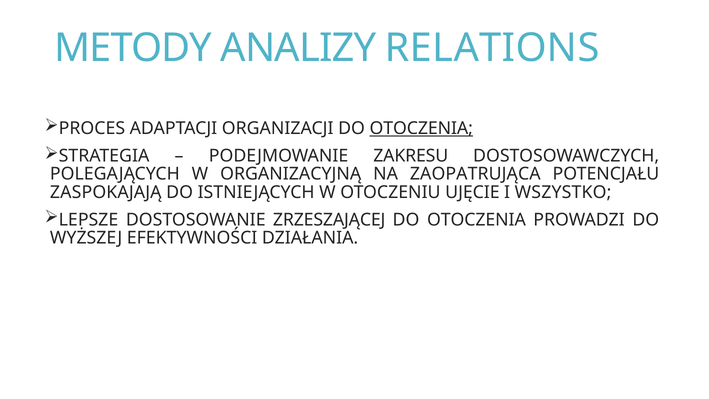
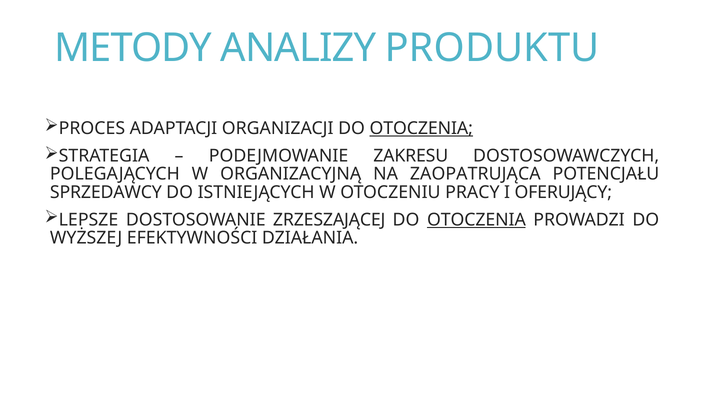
RELATIONS: RELATIONS -> PRODUKTU (492, 48)
ZASPOKAJAJĄ: ZASPOKAJAJĄ -> SPRZEDAWCY (106, 192)
UJĘCIE: UJĘCIE -> PRACY (472, 192)
WSZYSTKO: WSZYSTKO -> OFERUJĄCY (563, 192)
OTOCZENIA underline: none -> present (476, 220)
